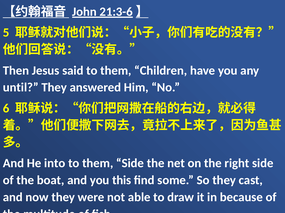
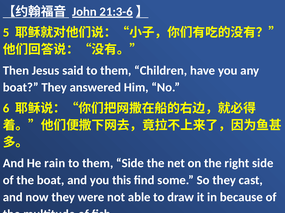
until: until -> boat (21, 88)
into: into -> rain (55, 164)
